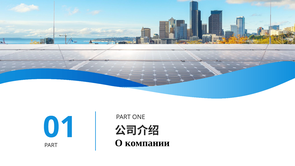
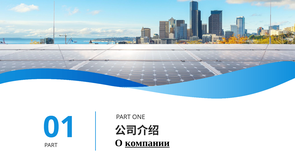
компании underline: none -> present (147, 143)
